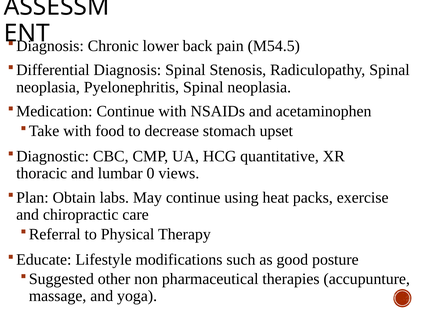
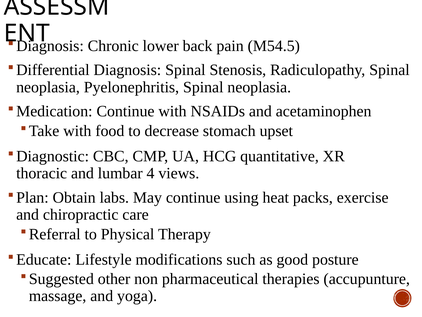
0: 0 -> 4 (151, 173)
